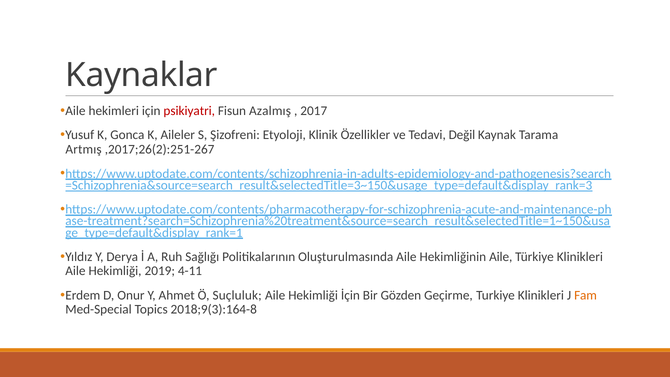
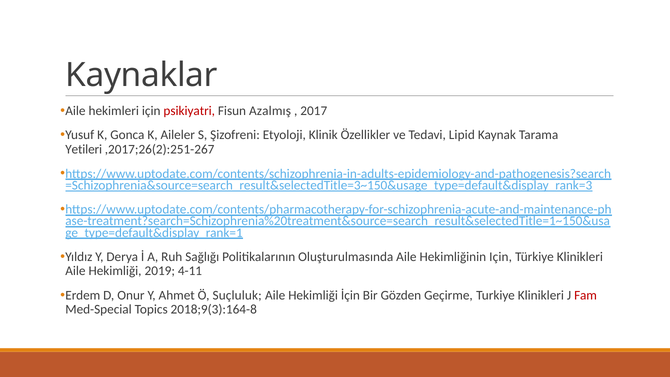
Değil: Değil -> Lipid (462, 135)
Artmış: Artmış -> Yetileri (84, 149)
Hekimliğinin Aile: Aile -> Için (501, 257)
Fam colour: orange -> red (586, 295)
